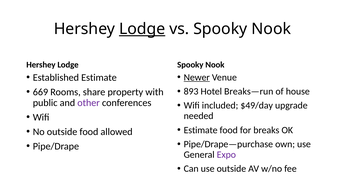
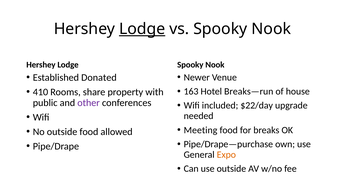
Established Estimate: Estimate -> Donated (99, 78)
Newer underline: present -> none (197, 77)
893: 893 -> 163 (191, 91)
669: 669 -> 410 (40, 92)
$49/day: $49/day -> $22/day (257, 106)
Estimate: Estimate -> Meeting (201, 130)
Expo colour: purple -> orange (226, 155)
